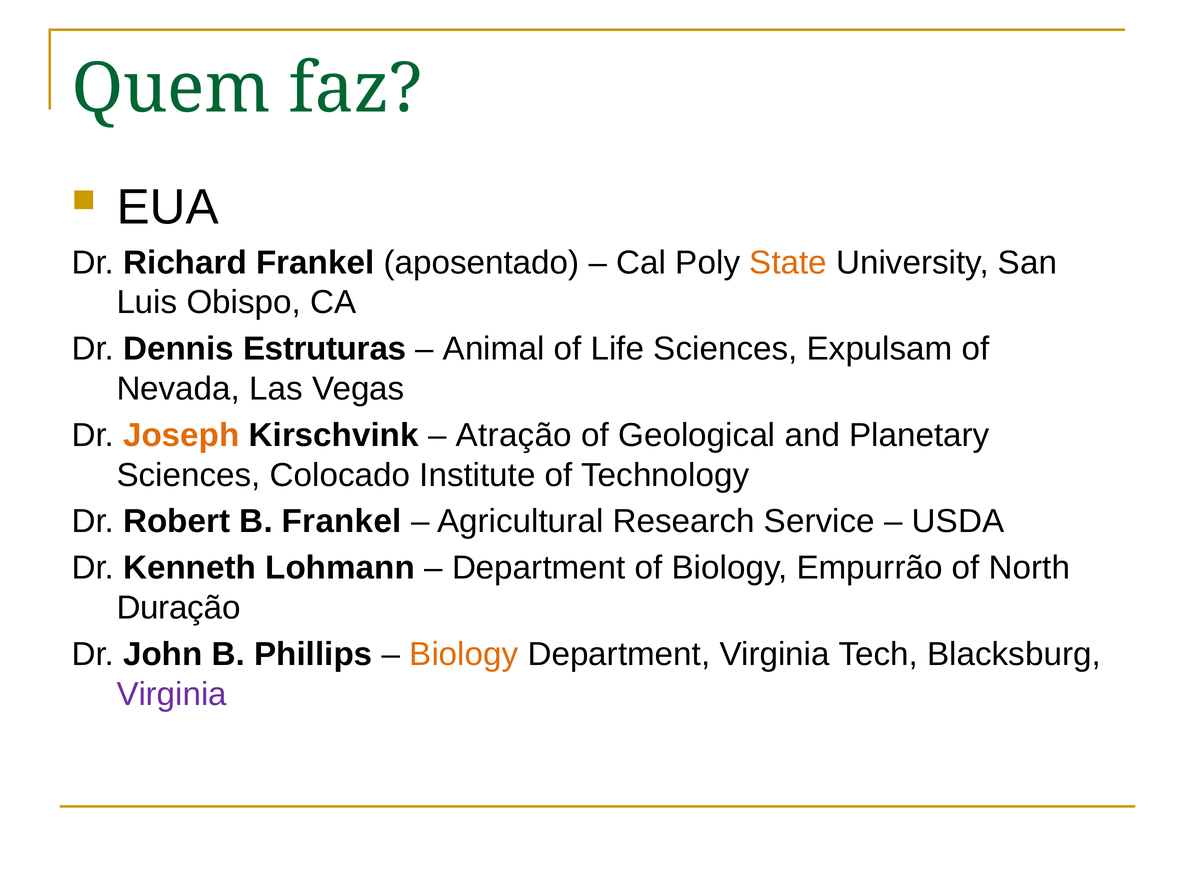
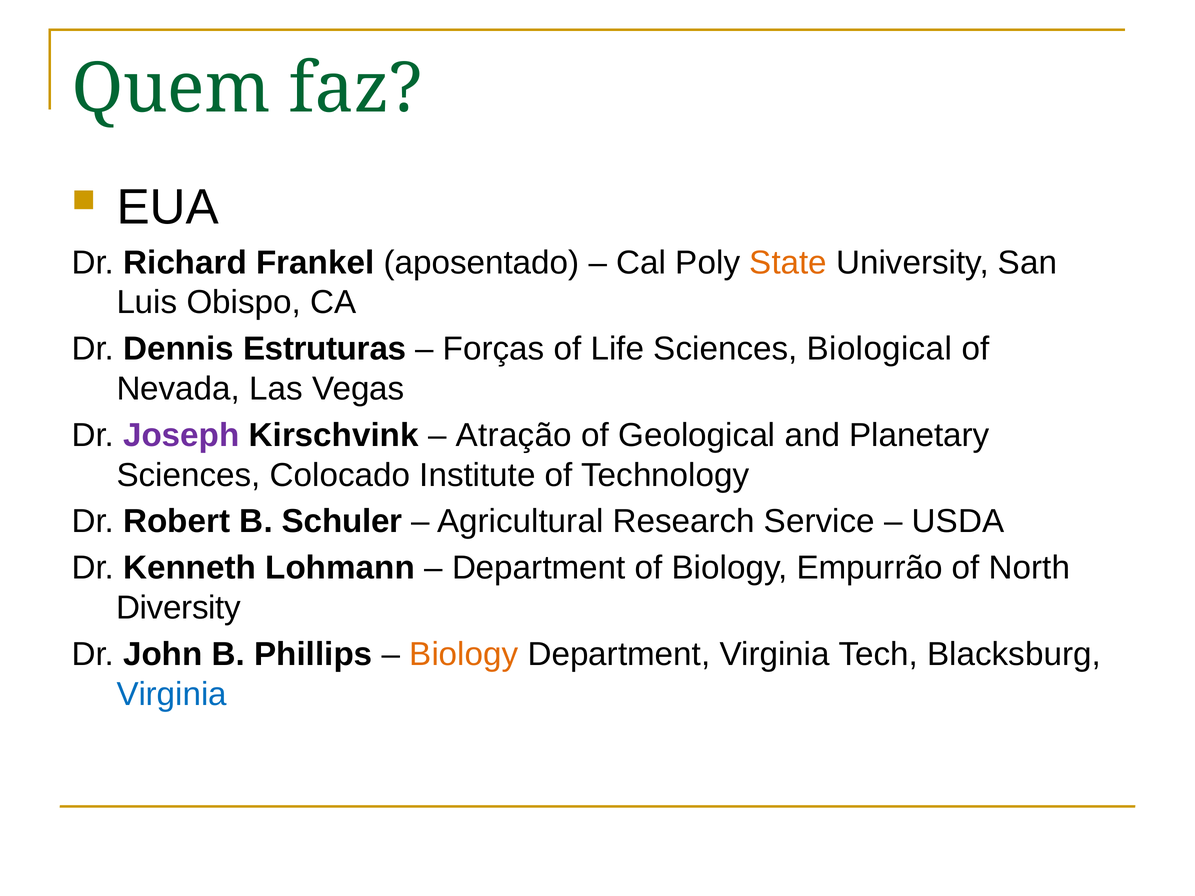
Animal: Animal -> Forças (494, 349)
Expulsam: Expulsam -> Biological (880, 349)
Joseph colour: orange -> purple (181, 435)
B Frankel: Frankel -> Schuler (342, 522)
Duração: Duração -> Diversity (179, 608)
Virginia colour: purple -> blue (172, 694)
